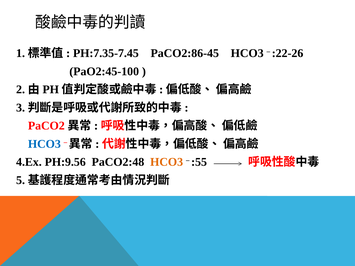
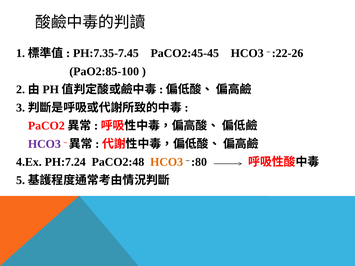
PaCO2:86-45: PaCO2:86-45 -> PaCO2:45-45 (185, 53)
PaO2:45-100: PaO2:45-100 -> PaO2:85-100 (104, 72)
HCO3 colour: blue -> purple (44, 144)
PH:9.56: PH:9.56 -> PH:7.24 (65, 162)
:55: :55 -> :80 (199, 162)
